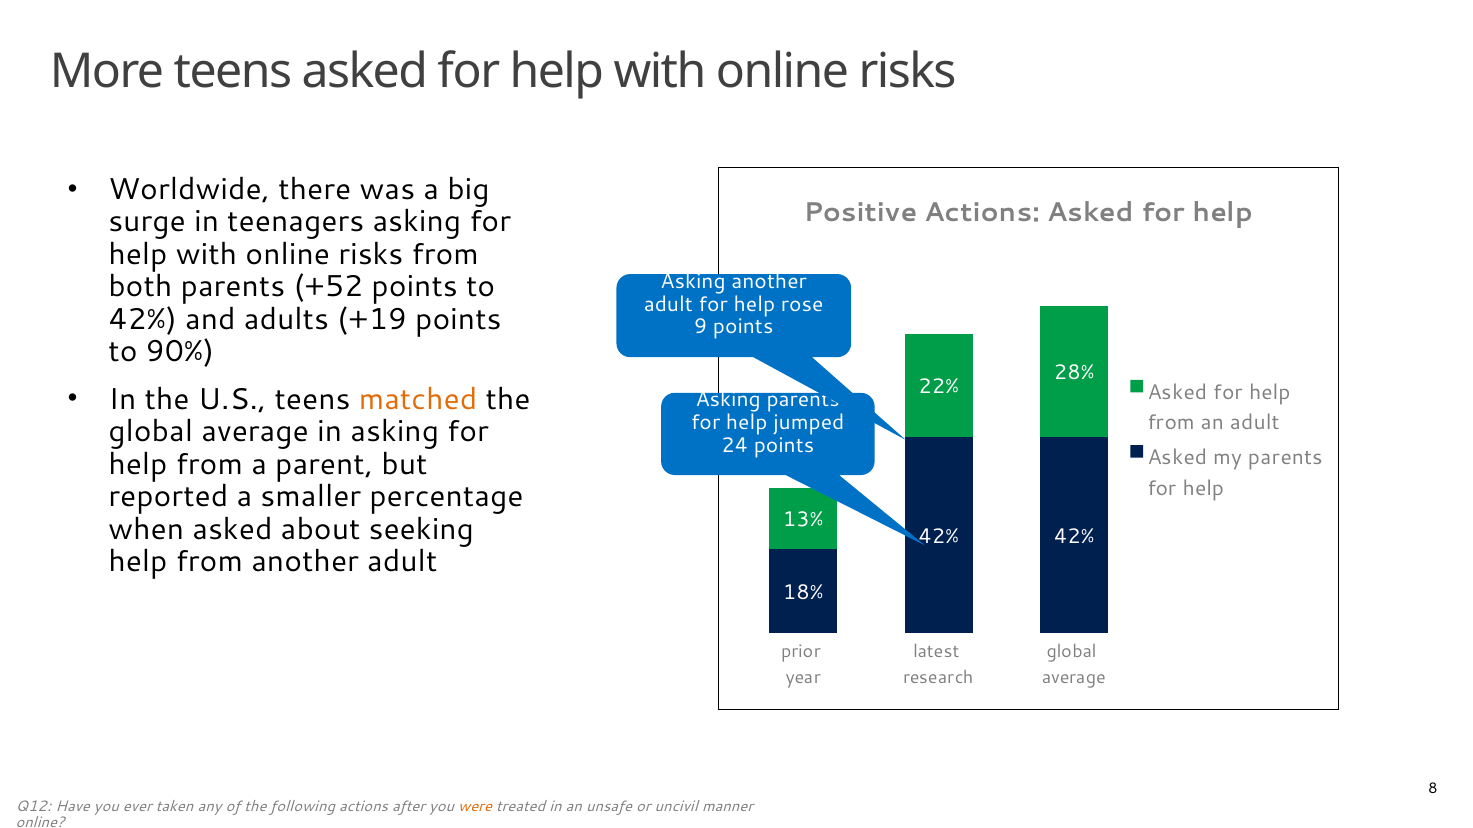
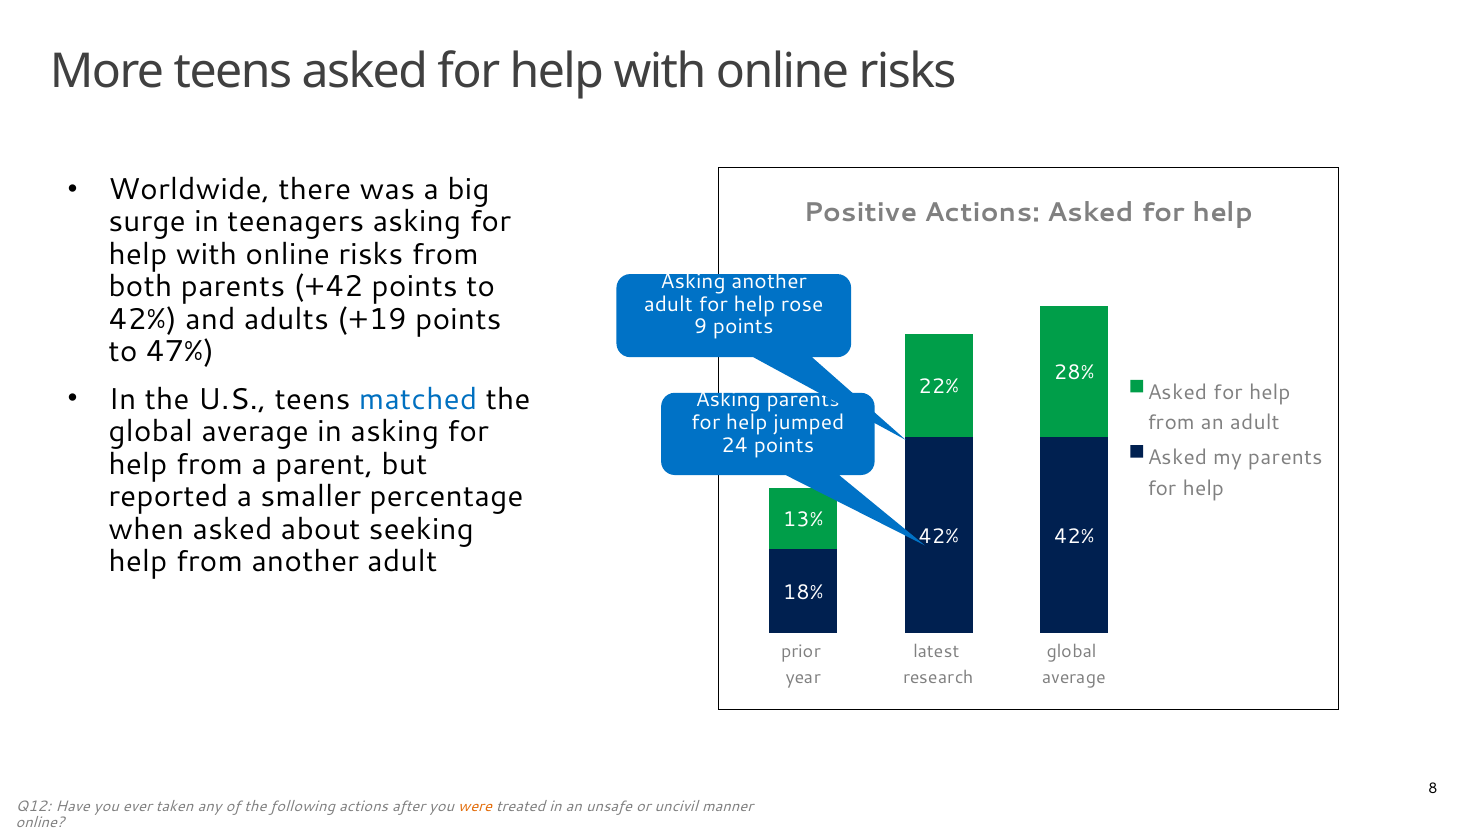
+52: +52 -> +42 (328, 287)
90%: 90% -> 47% (180, 352)
matched colour: orange -> blue (418, 399)
